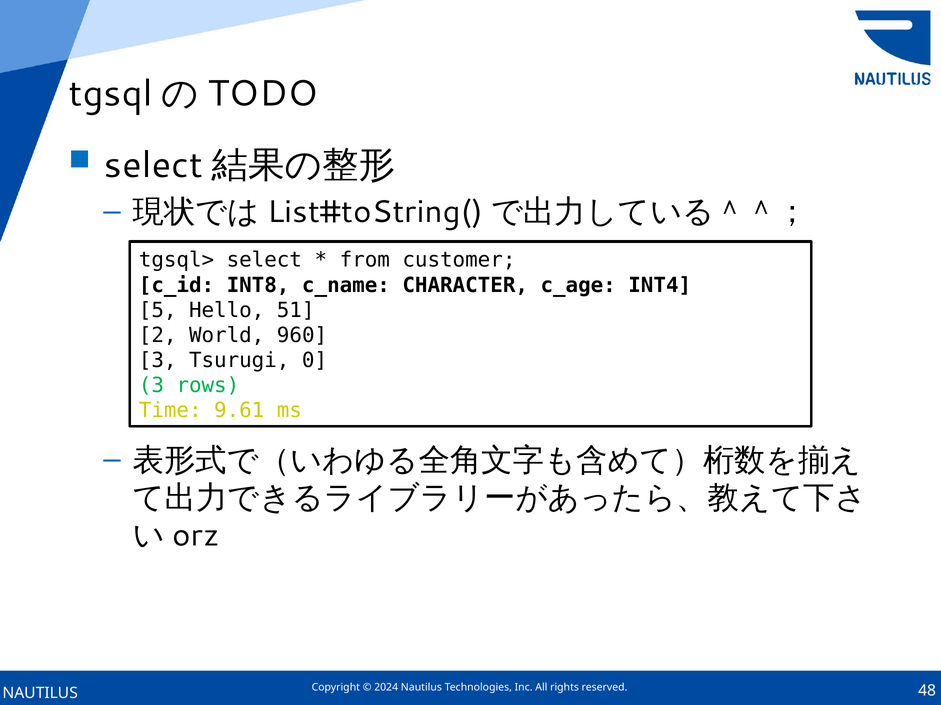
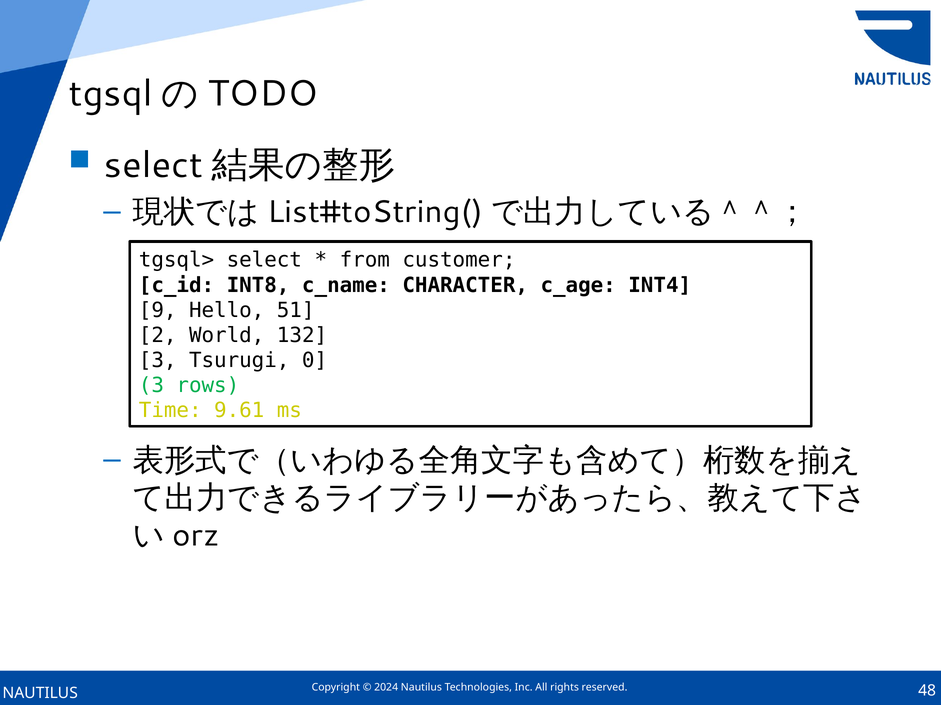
5: 5 -> 9 (158, 311)
960: 960 -> 132 (302, 336)
